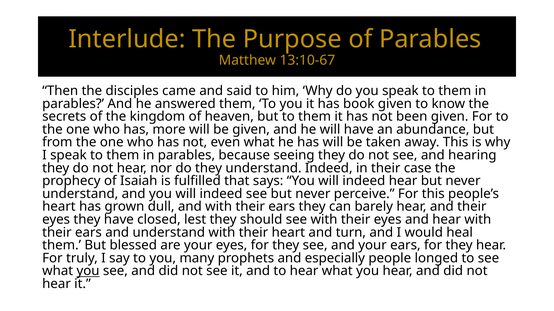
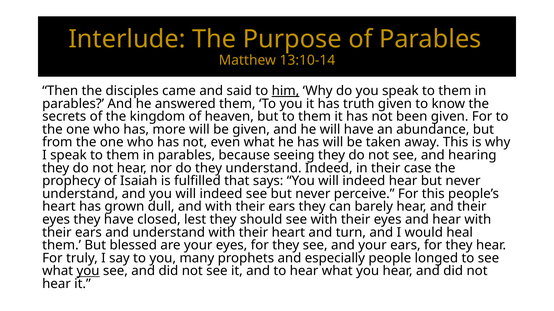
13:10-67: 13:10-67 -> 13:10-14 (307, 60)
him underline: none -> present (285, 91)
book: book -> truth (359, 104)
